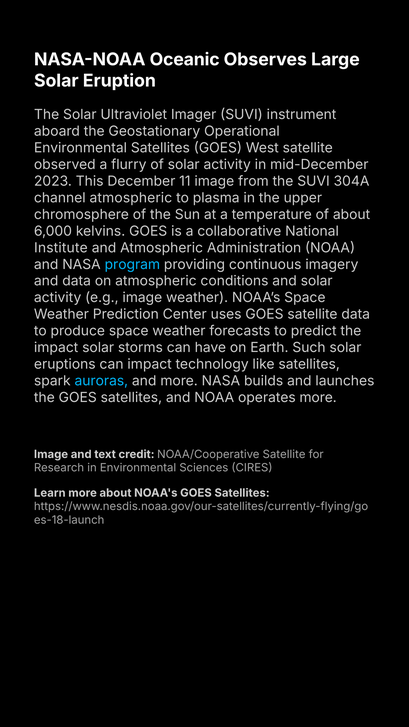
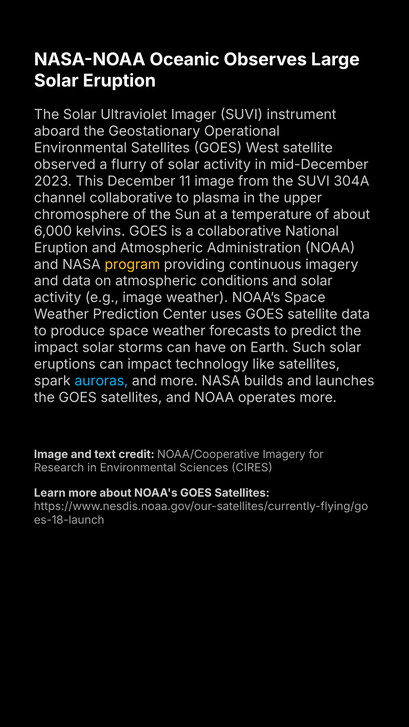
channel atmospheric: atmospheric -> collaborative (131, 198)
Institute: Institute -> Eruption (61, 248)
program colour: light blue -> yellow (132, 264)
NOAA/Cooperative Satellite: Satellite -> Imagery (284, 454)
